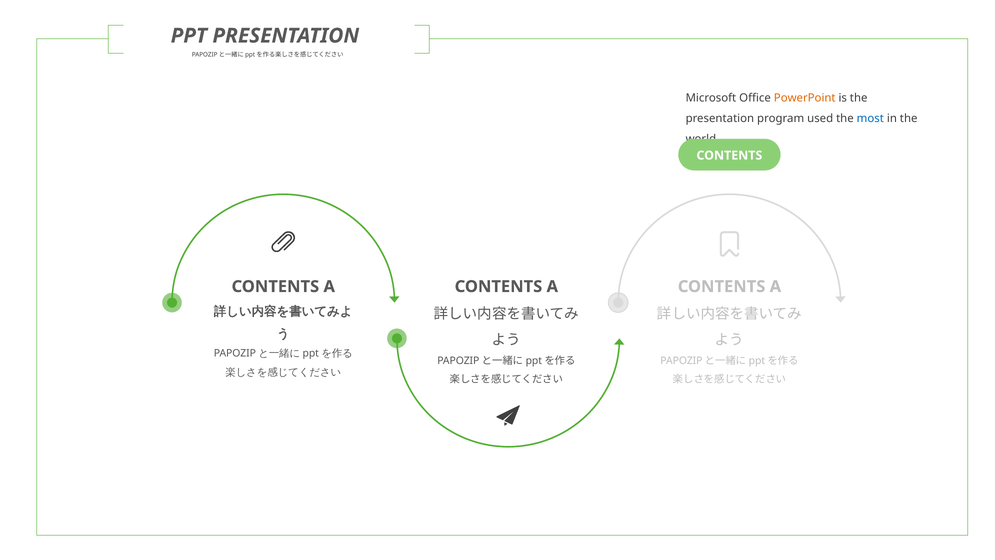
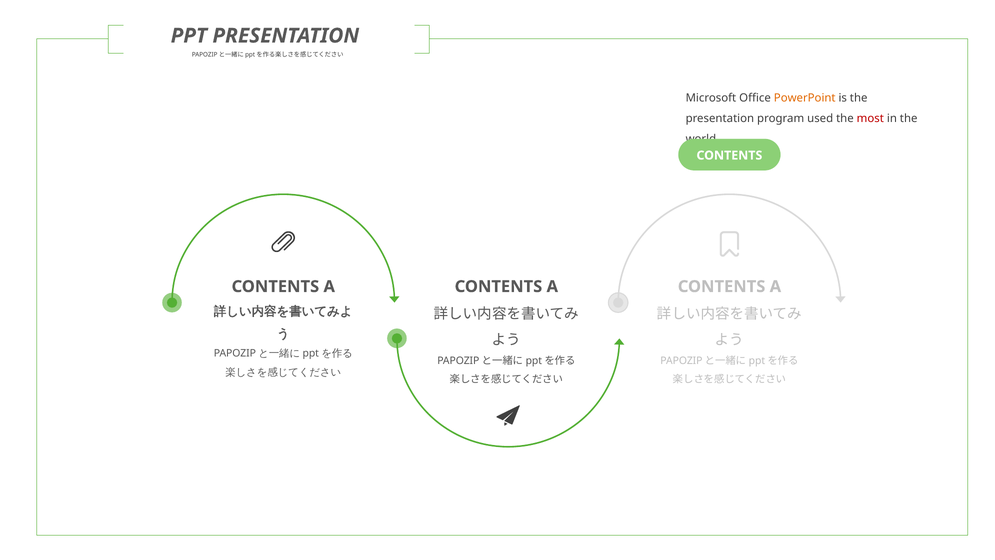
most colour: blue -> red (870, 119)
